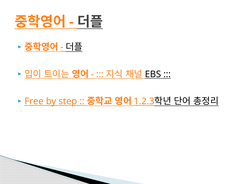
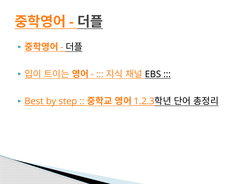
Free: Free -> Best (34, 101)
